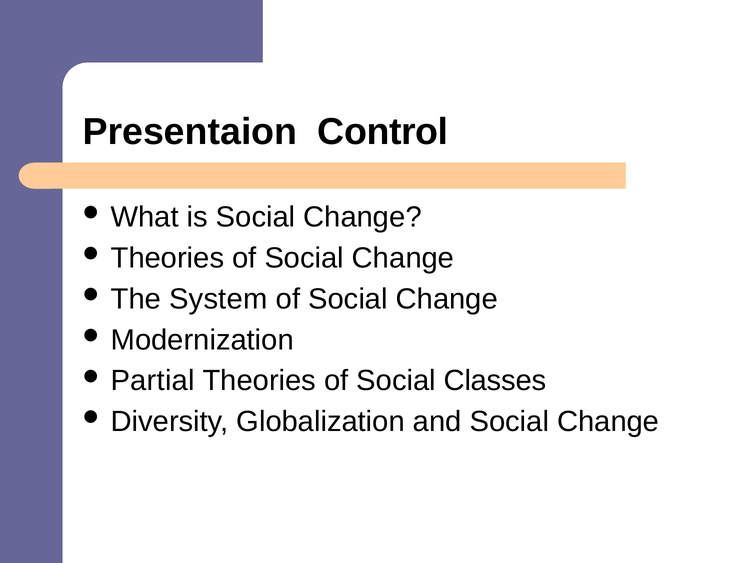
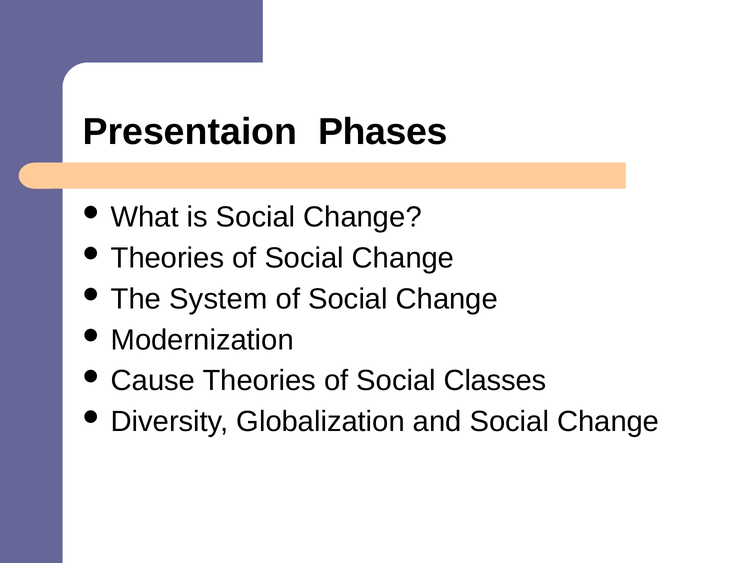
Control: Control -> Phases (383, 132)
Partial: Partial -> Cause (153, 381)
